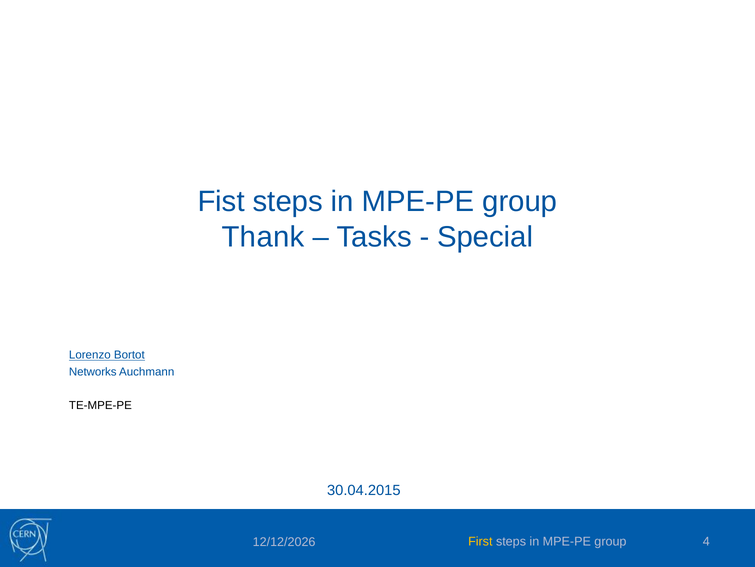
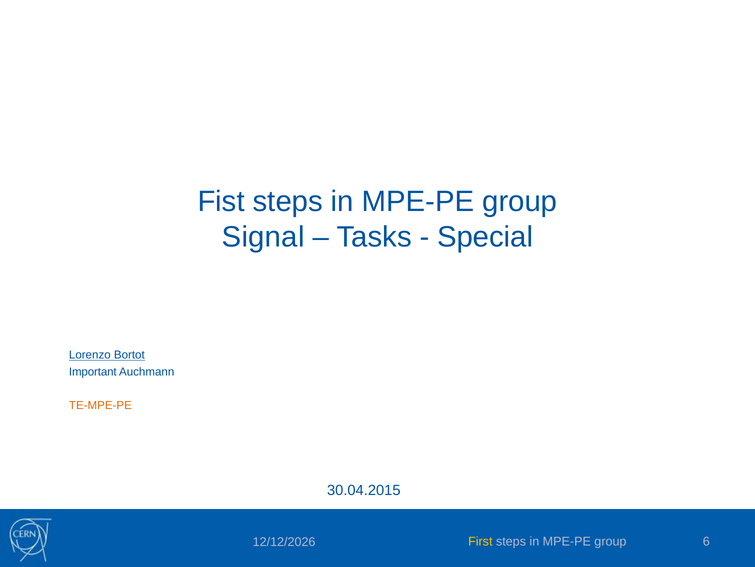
Thank: Thank -> Signal (263, 237)
Networks: Networks -> Important (93, 371)
TE-MPE-PE colour: black -> orange (100, 405)
4: 4 -> 6 (706, 541)
